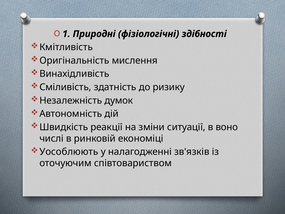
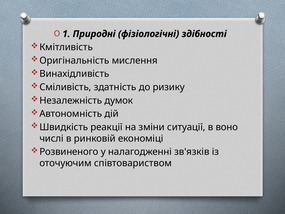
Уособлюють: Уособлюють -> Розвиненого (69, 152)
